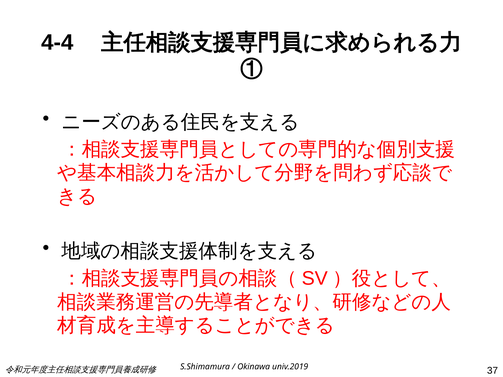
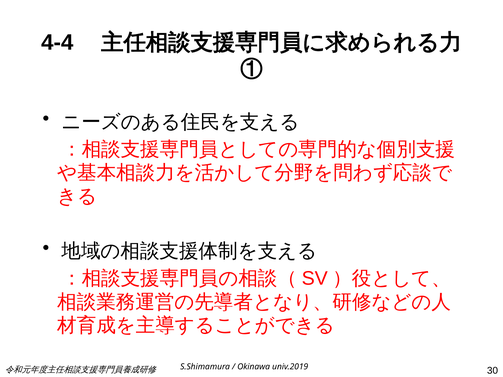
37: 37 -> 30 (493, 371)
